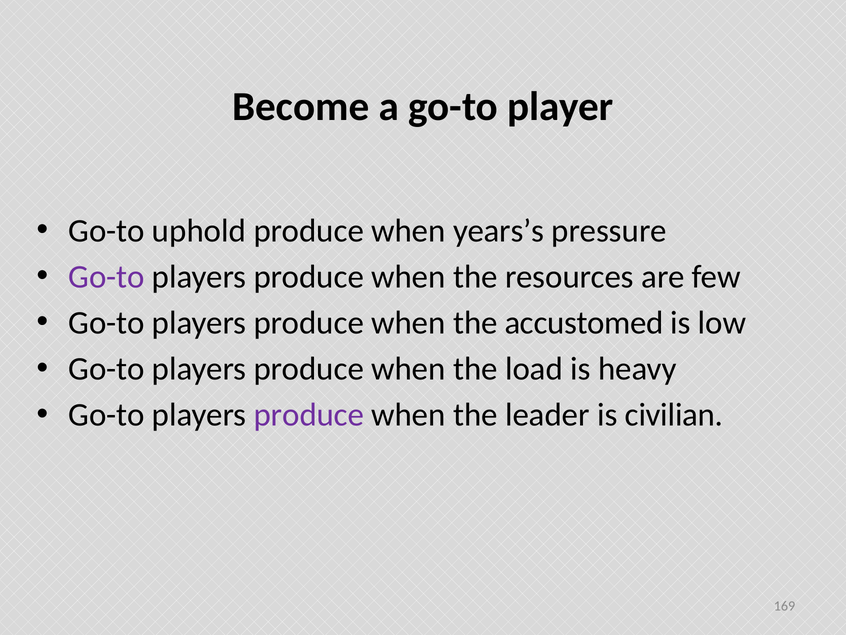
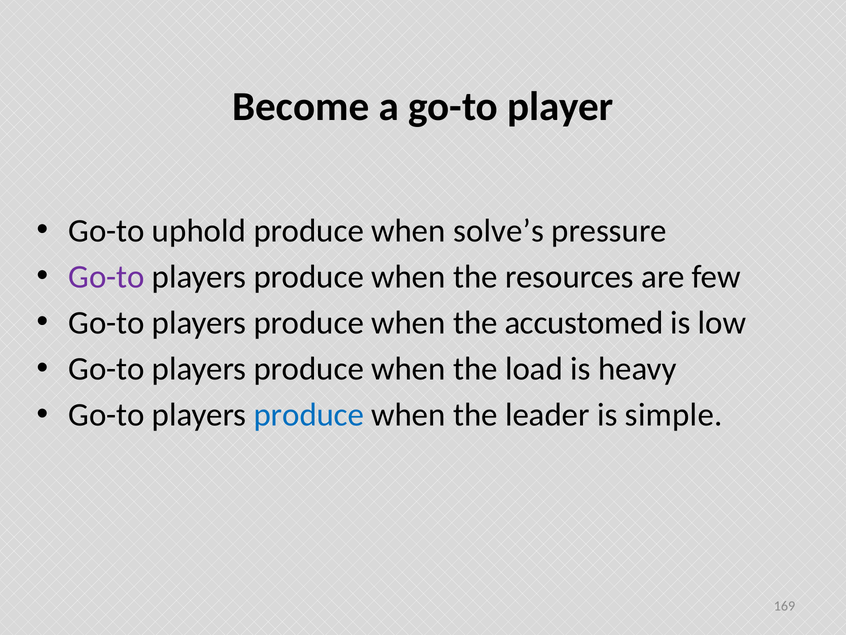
years’s: years’s -> solve’s (499, 231)
produce colour: purple -> blue (309, 415)
civilian: civilian -> simple (674, 415)
